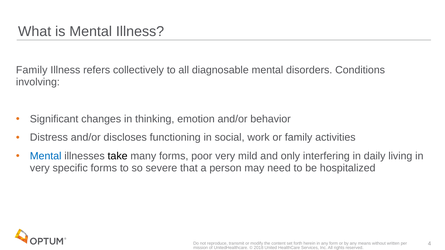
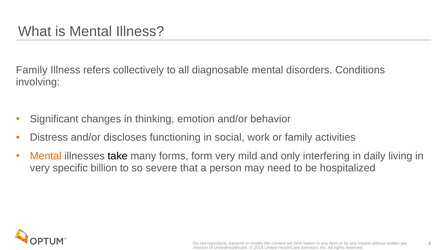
Mental colour: blue -> orange (46, 156)
forms poor: poor -> form (202, 156)
specific forms: forms -> billion (104, 168)
